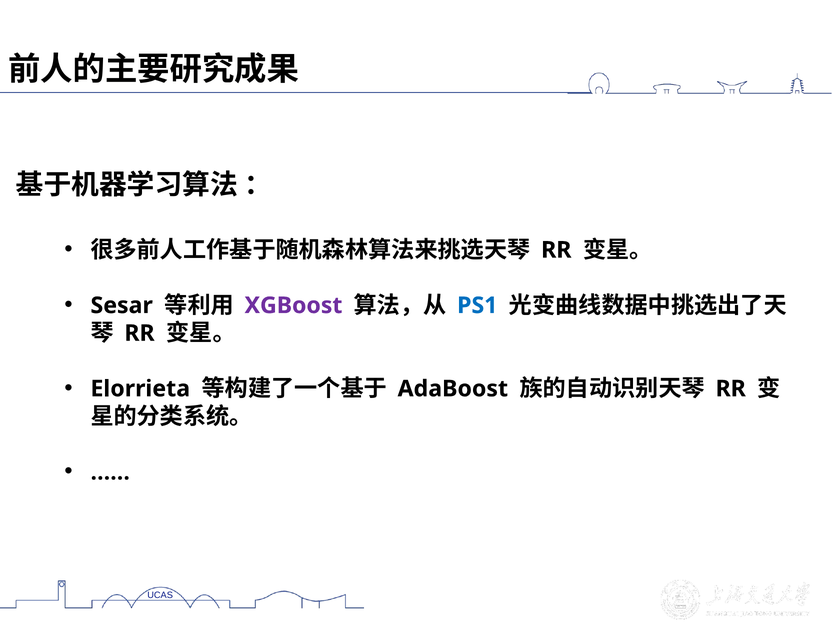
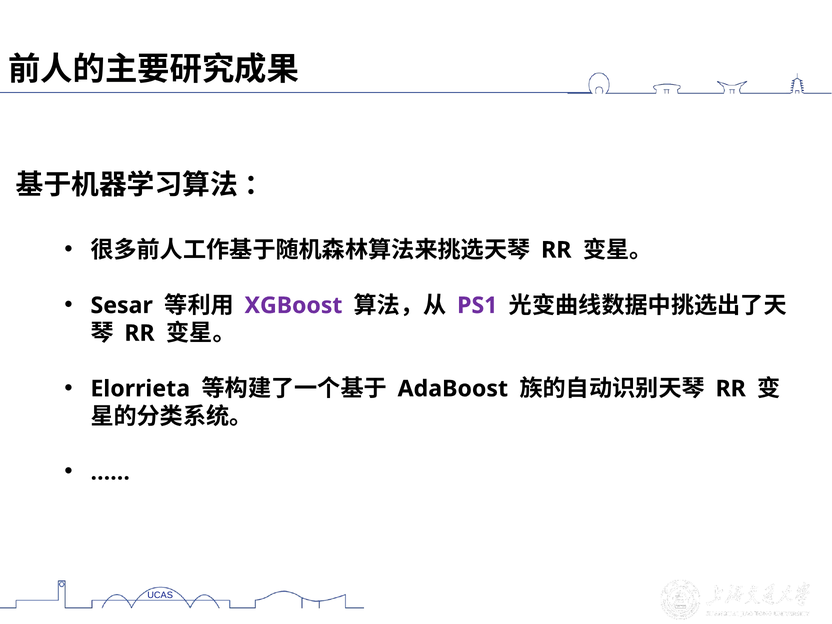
PS1 colour: blue -> purple (477, 305)
